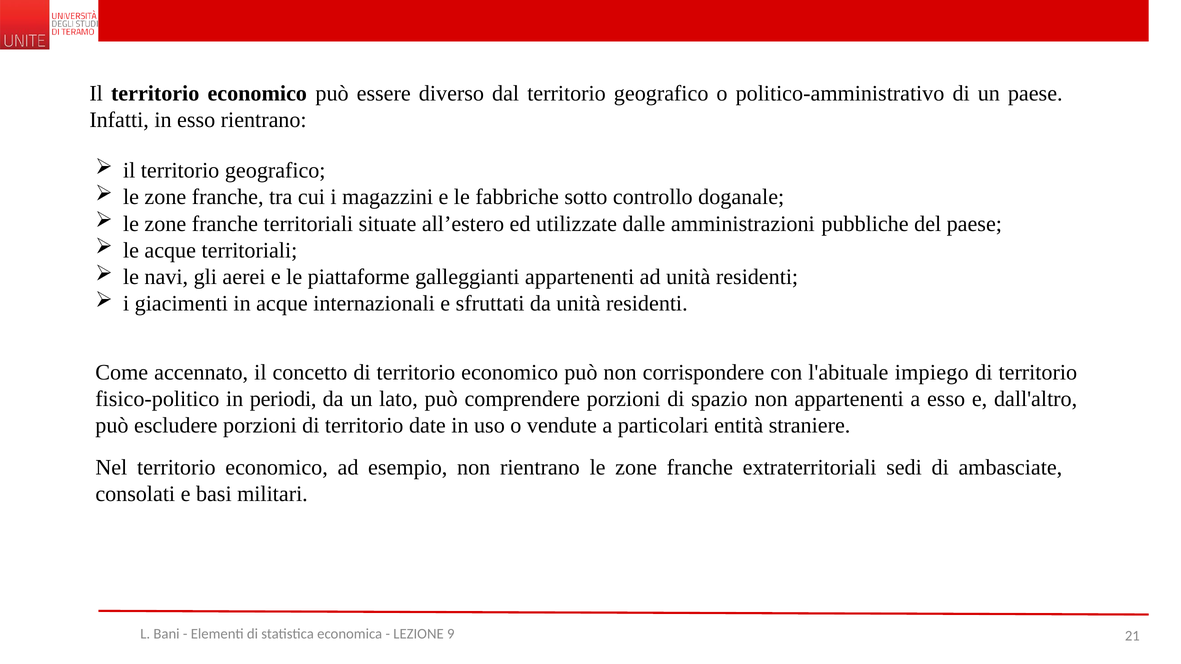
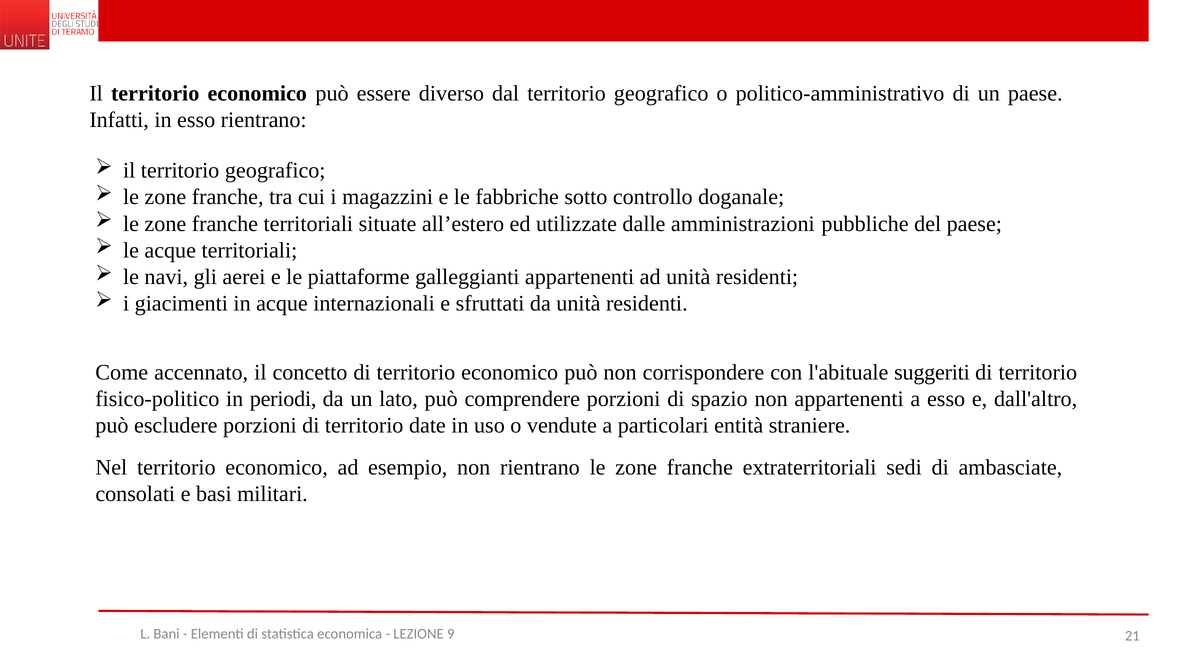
impiego: impiego -> suggeriti (932, 372)
